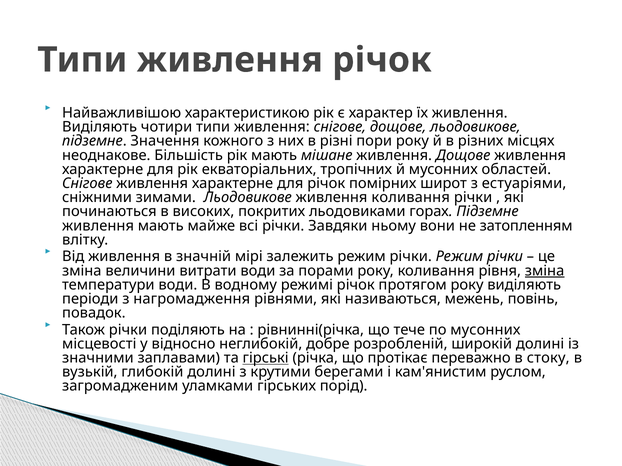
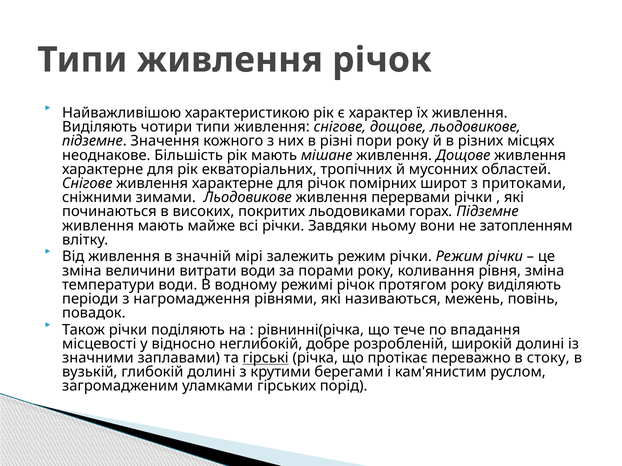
естуаріями: естуаріями -> притоками (524, 184)
живлення коливання: коливання -> перервами (411, 198)
зміна underline: present -> none (545, 271)
по мусонних: мусонних -> впадання (485, 330)
